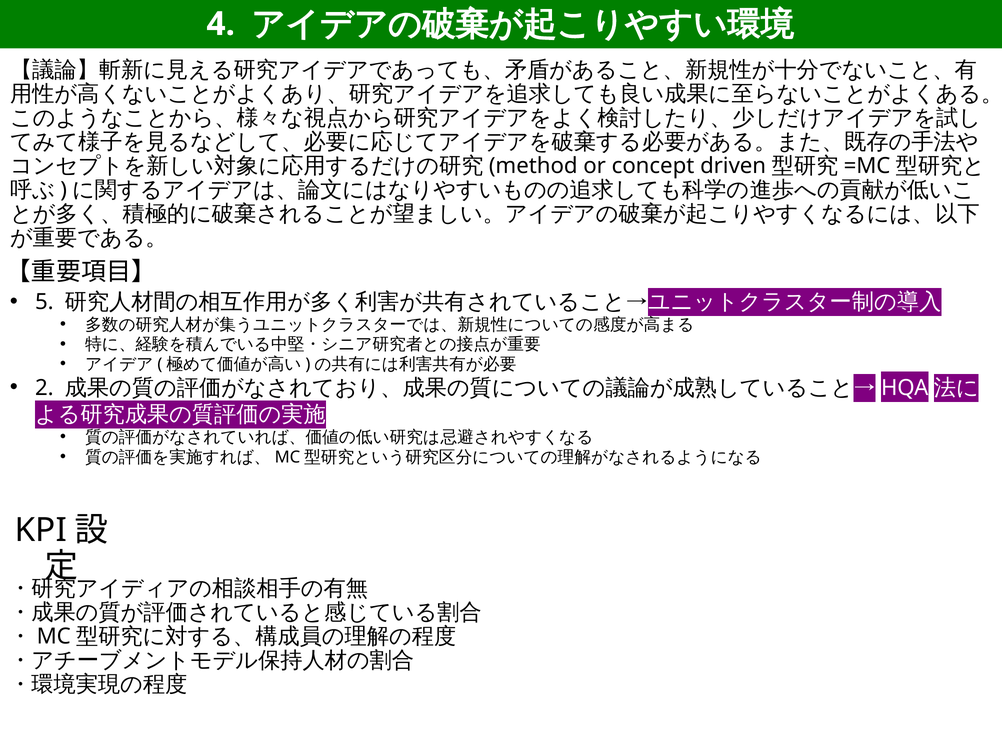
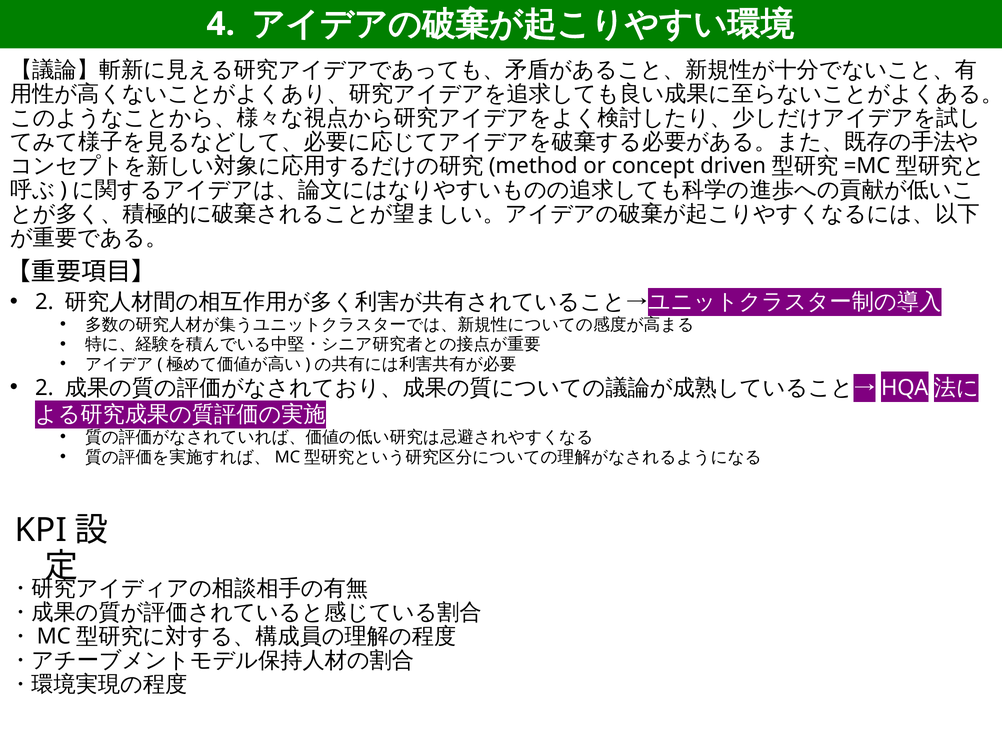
5: 5 -> 2 (44, 302)
